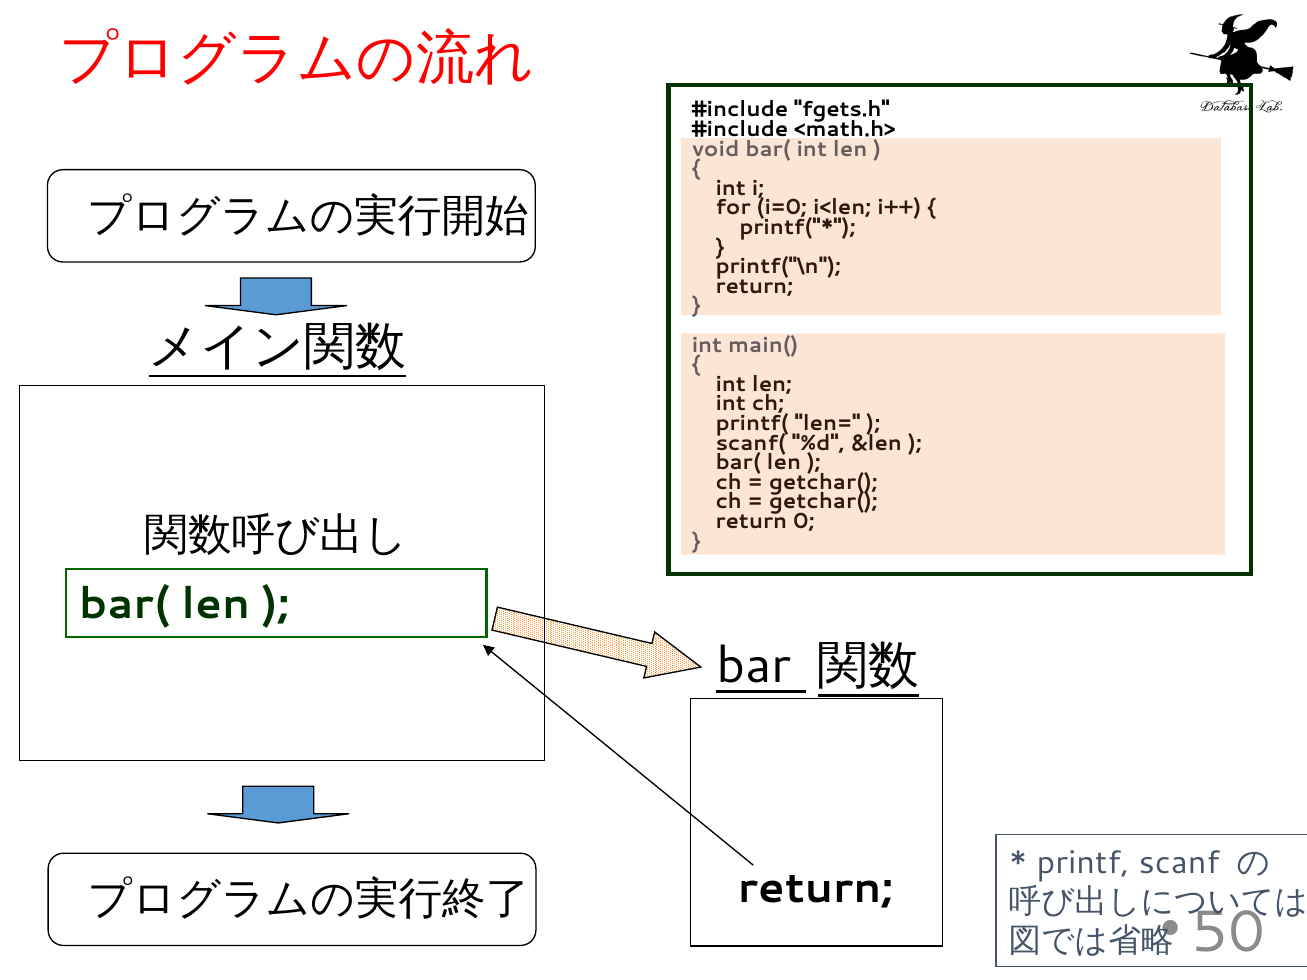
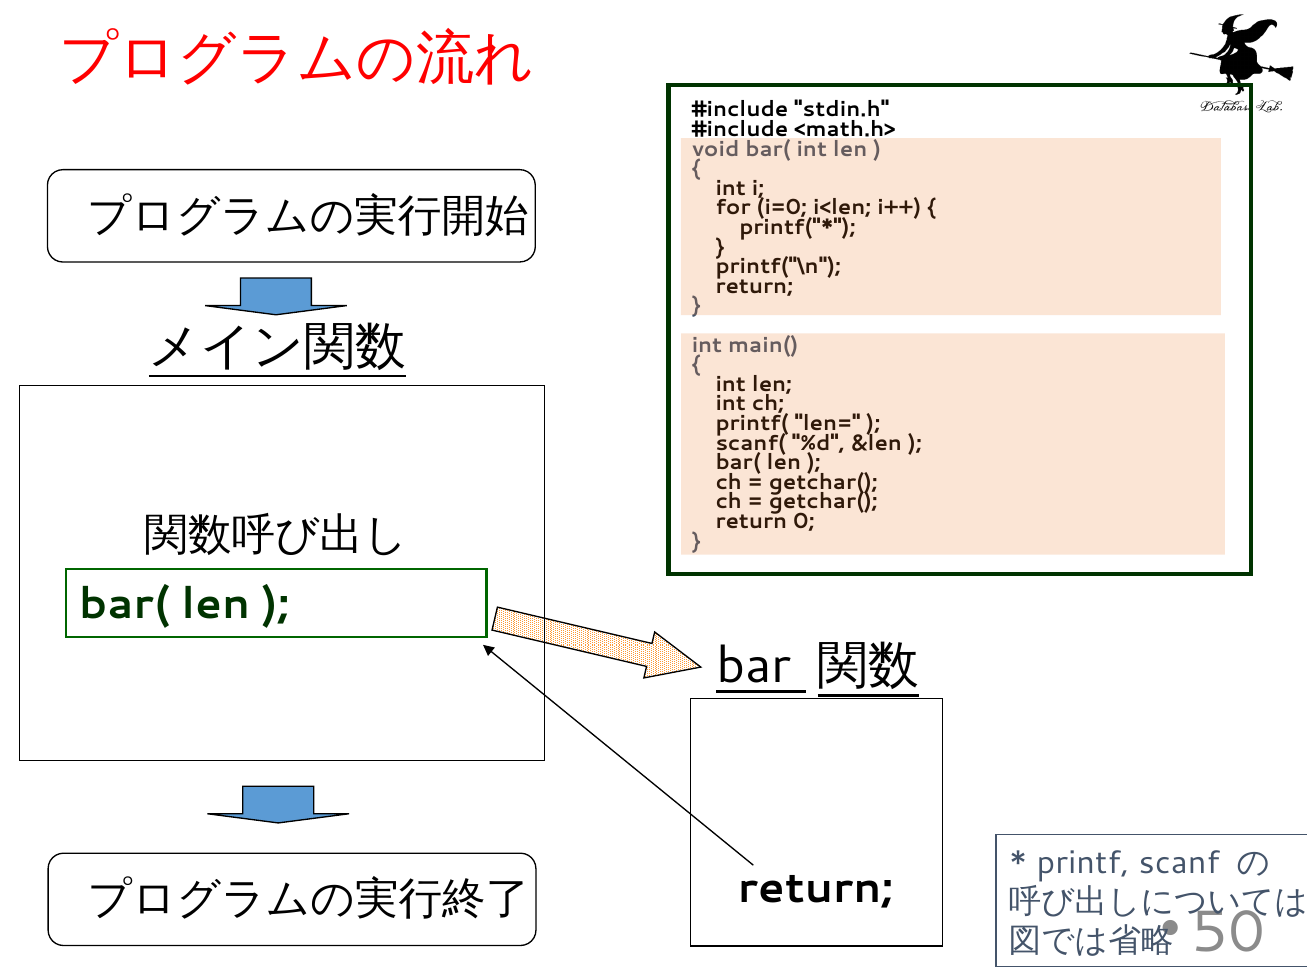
fgets.h: fgets.h -> stdin.h (842, 110)
